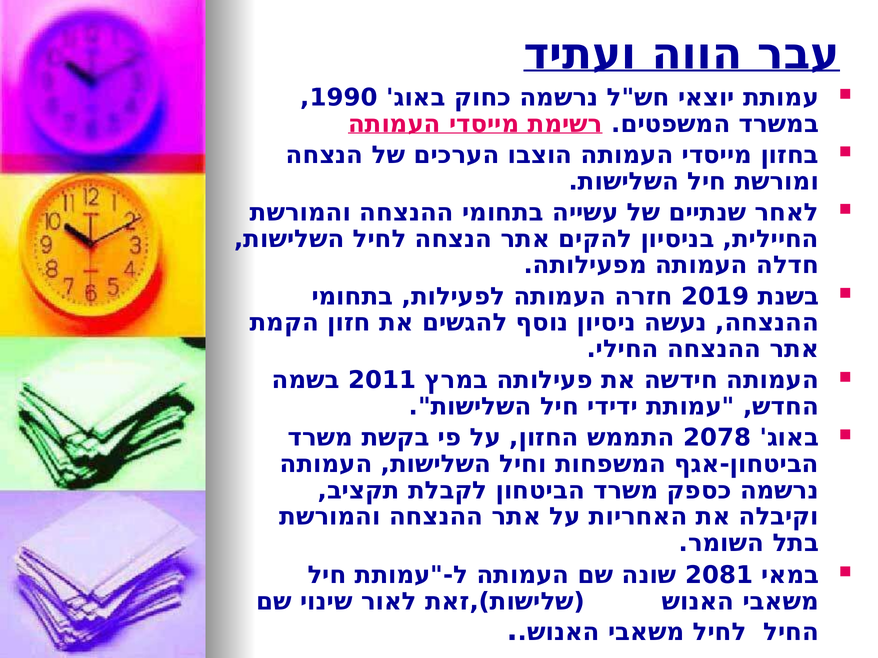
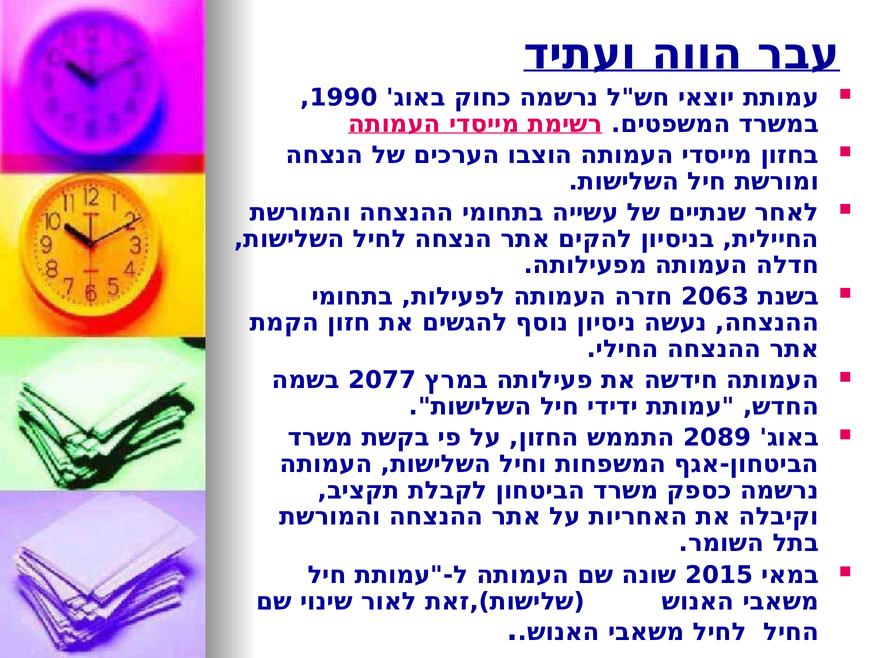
2019: 2019 -> 2063 (715, 297)
2011: 2011 -> 2077 (382, 381)
2078: 2078 -> 2089 (717, 438)
2081: 2081 -> 2015 (719, 576)
